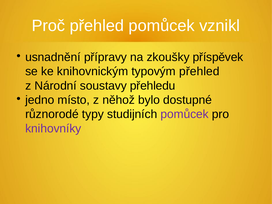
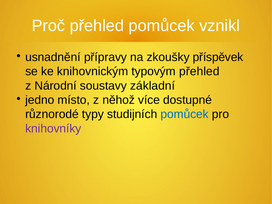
přehledu: přehledu -> základní (153, 86)
bylo: bylo -> více (149, 100)
pomůcek colour: purple -> blue (185, 114)
